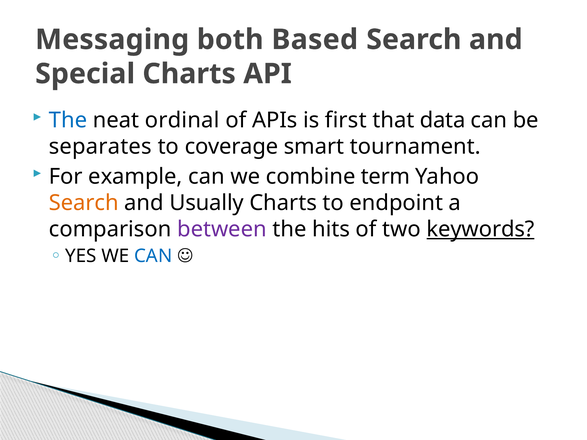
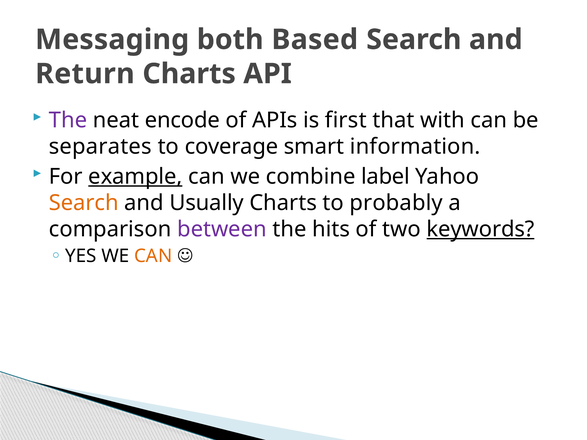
Special: Special -> Return (85, 74)
The colour: blue -> purple (68, 120)
ordinal: ordinal -> encode (182, 120)
data: data -> with (443, 120)
tournament: tournament -> information (415, 147)
example underline: none -> present (135, 177)
term: term -> label (385, 177)
endpoint: endpoint -> probably (396, 203)
CAN colour: blue -> orange (153, 256)
